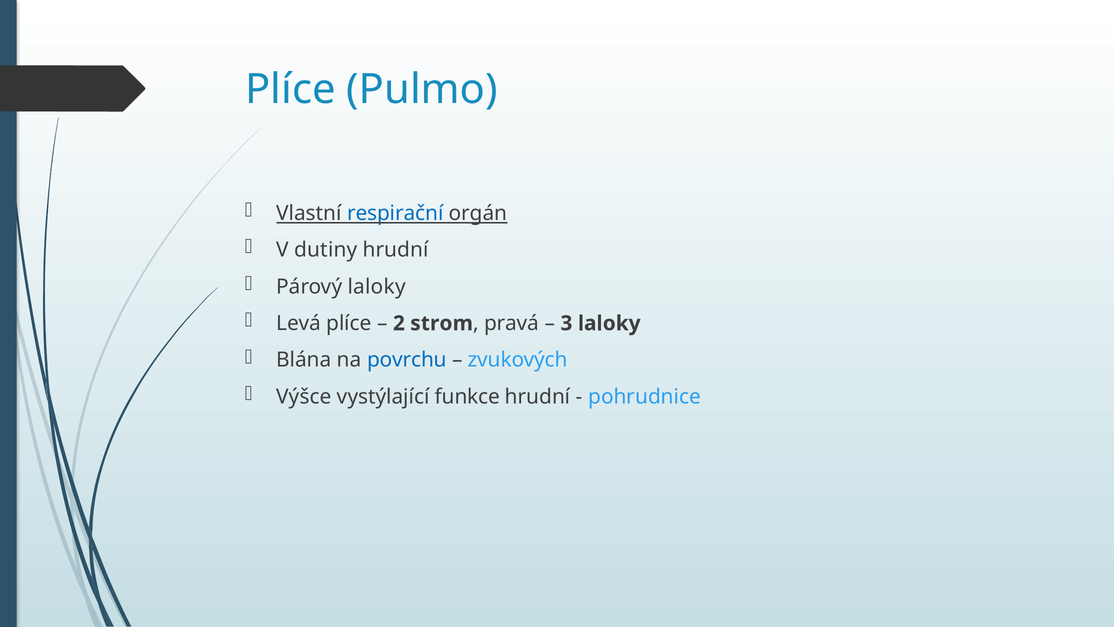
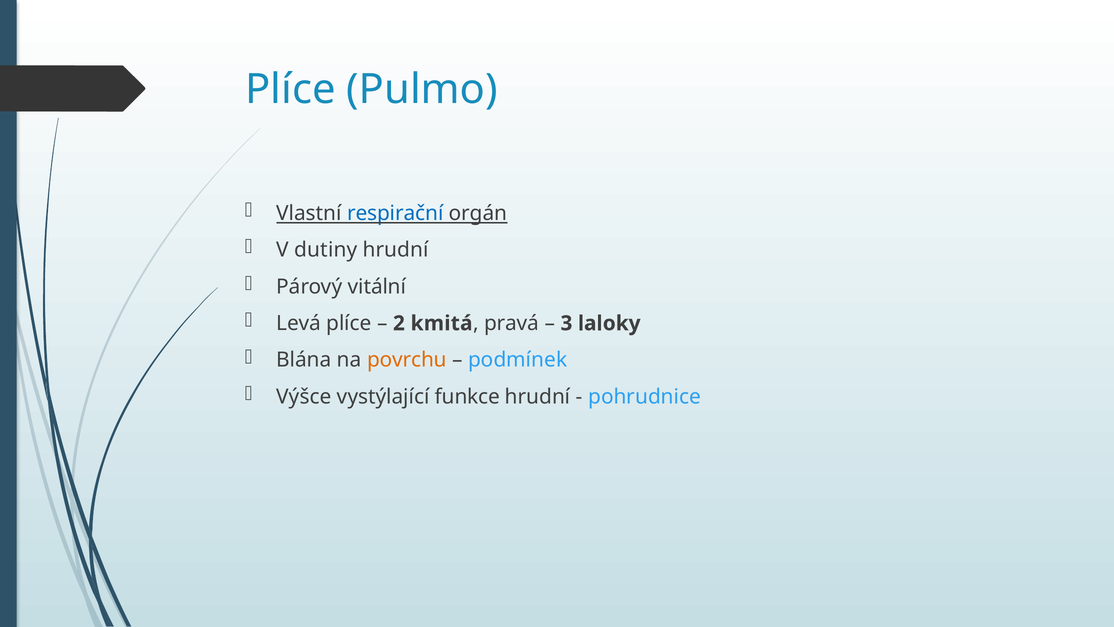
Párový laloky: laloky -> vitální (377, 286)
strom: strom -> kmitá (442, 323)
povrchu colour: blue -> orange (407, 360)
zvukových: zvukových -> podmínek (518, 360)
